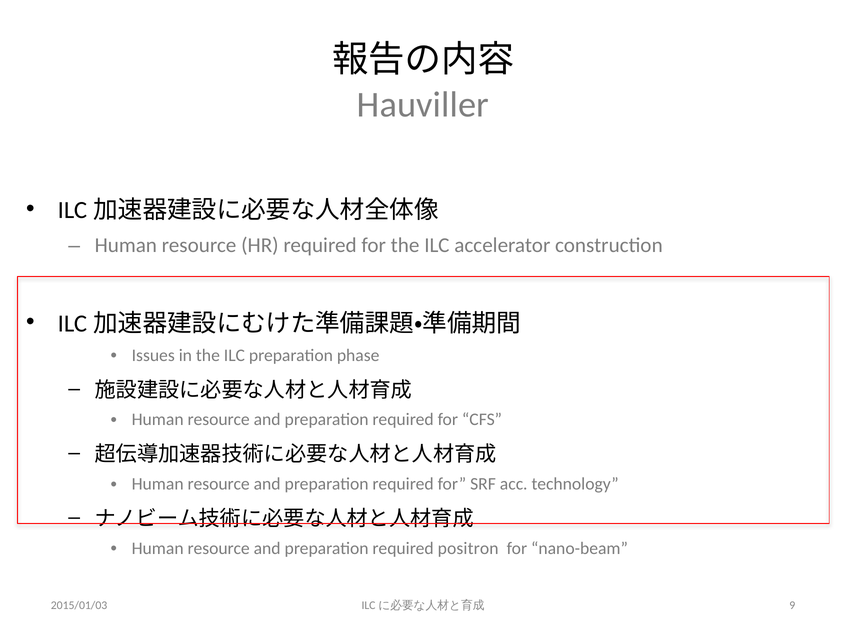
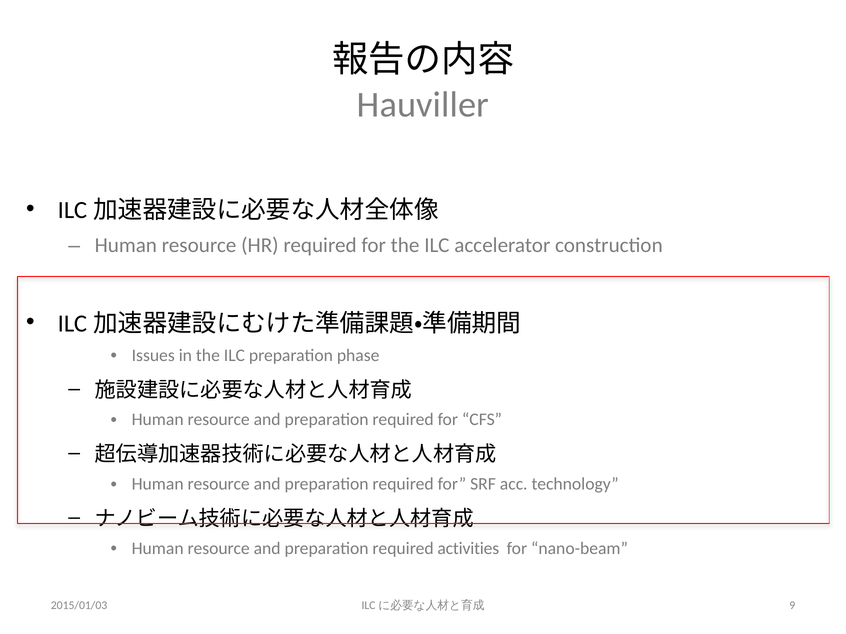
positron: positron -> activities (468, 549)
